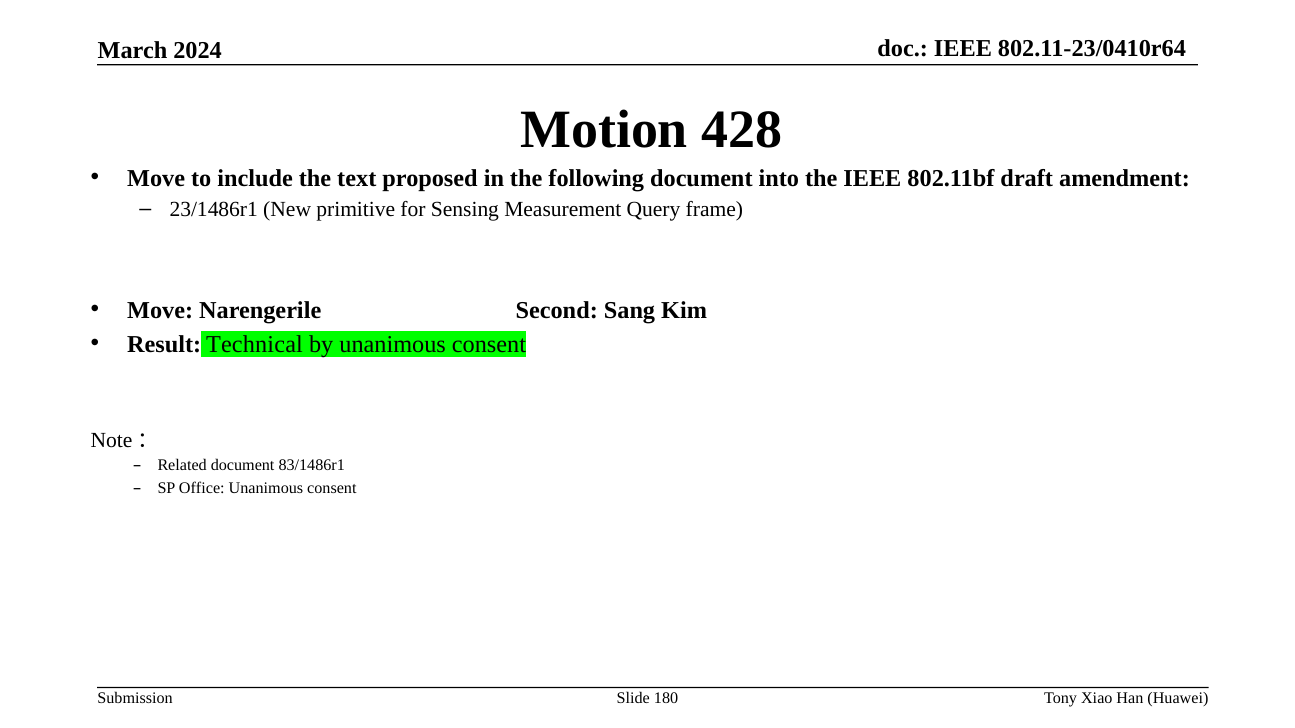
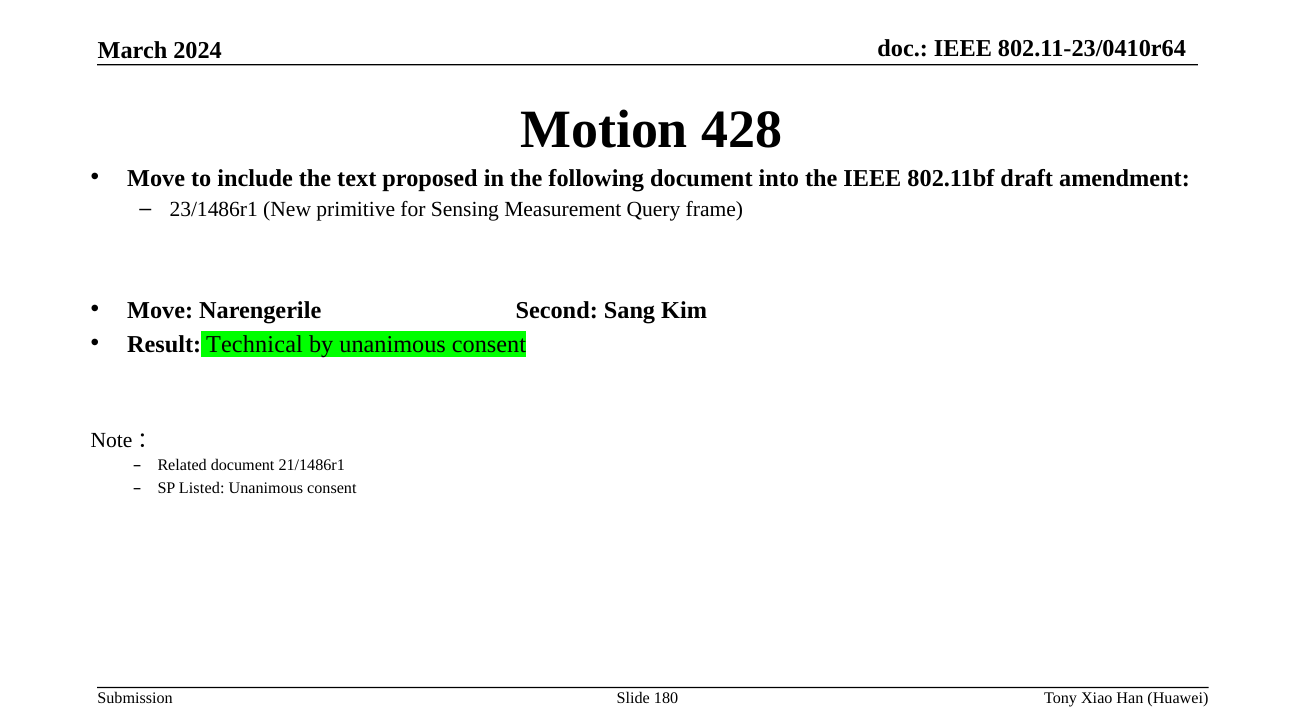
83/1486r1: 83/1486r1 -> 21/1486r1 (312, 466)
Office: Office -> Listed (202, 488)
